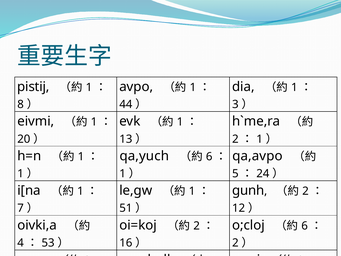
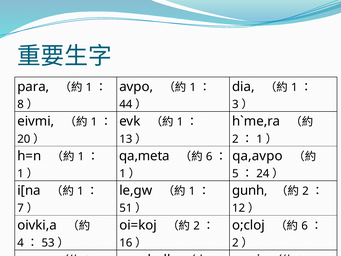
pistij: pistij -> para (33, 87)
qa,yuch: qa,yuch -> qa,meta (144, 156)
